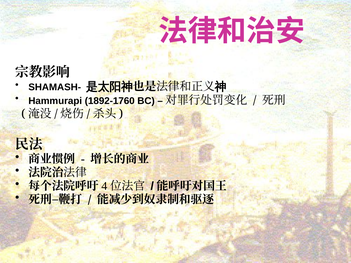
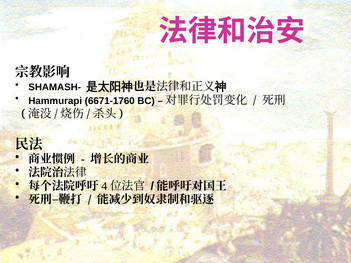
1892-1760: 1892-1760 -> 6671-1760 (110, 101)
